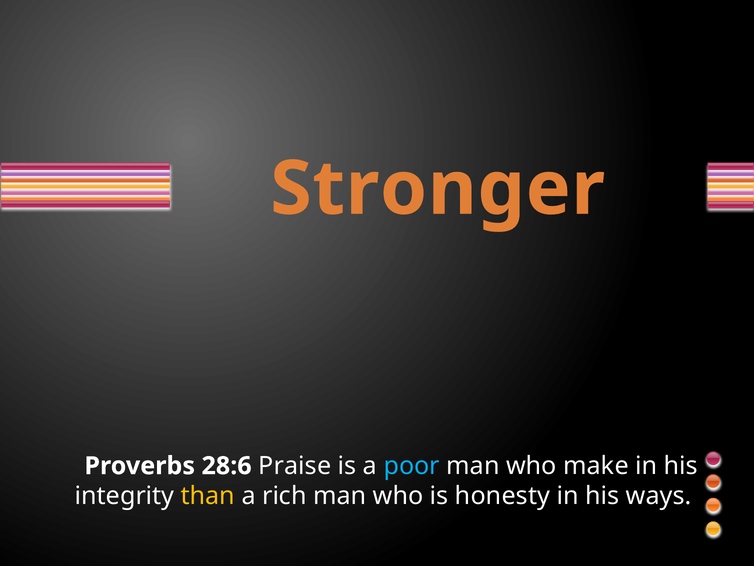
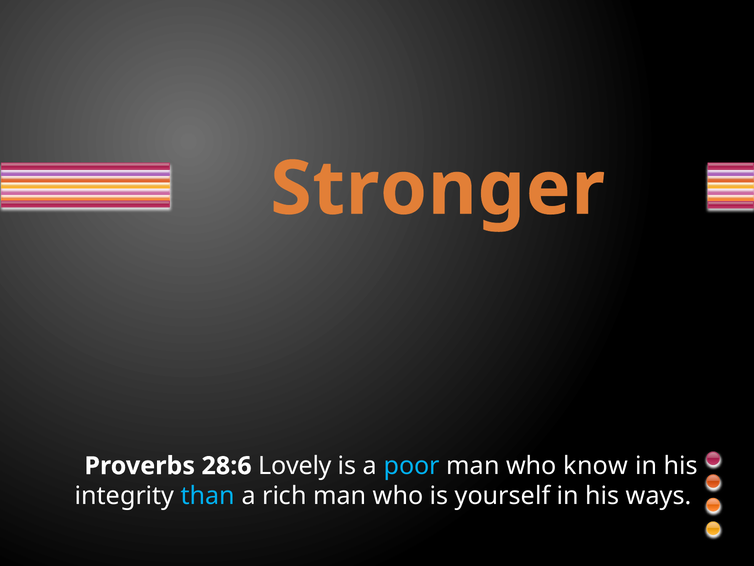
Praise: Praise -> Lovely (295, 466)
make: make -> know (596, 466)
than colour: yellow -> light blue (208, 496)
honesty: honesty -> yourself (503, 496)
